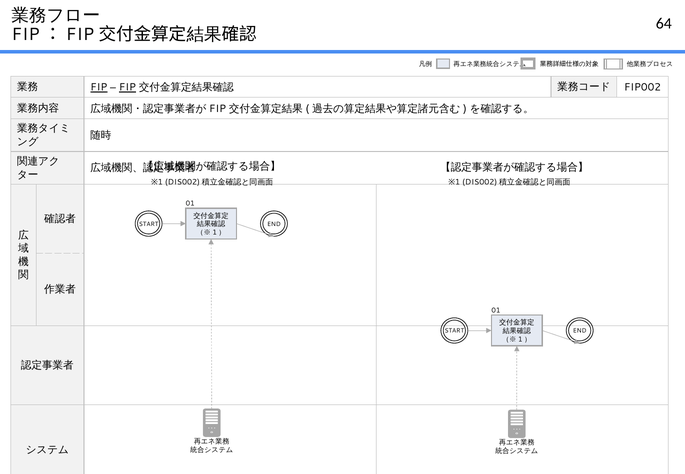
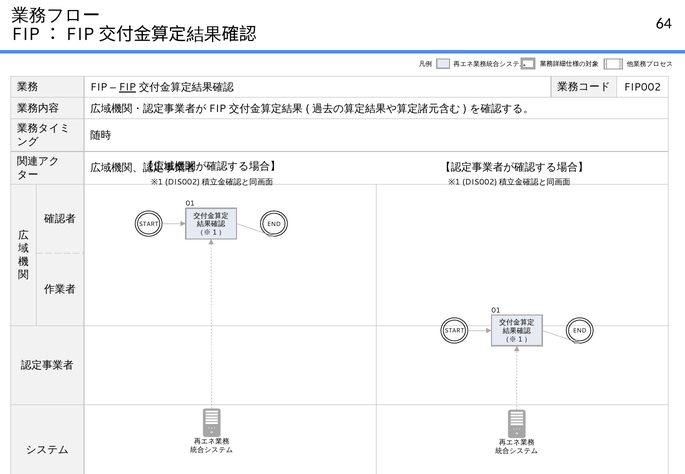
FIP underline: present -> none (99, 87)
